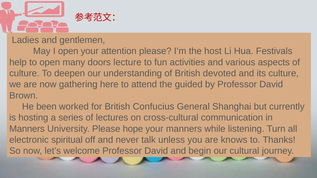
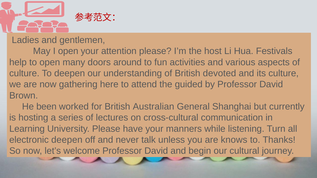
lecture: lecture -> around (127, 62)
Confucius: Confucius -> Australian (154, 107)
Manners: Manners -> Learning (27, 129)
hope: hope -> have (133, 129)
electronic spiritual: spiritual -> deepen (67, 140)
